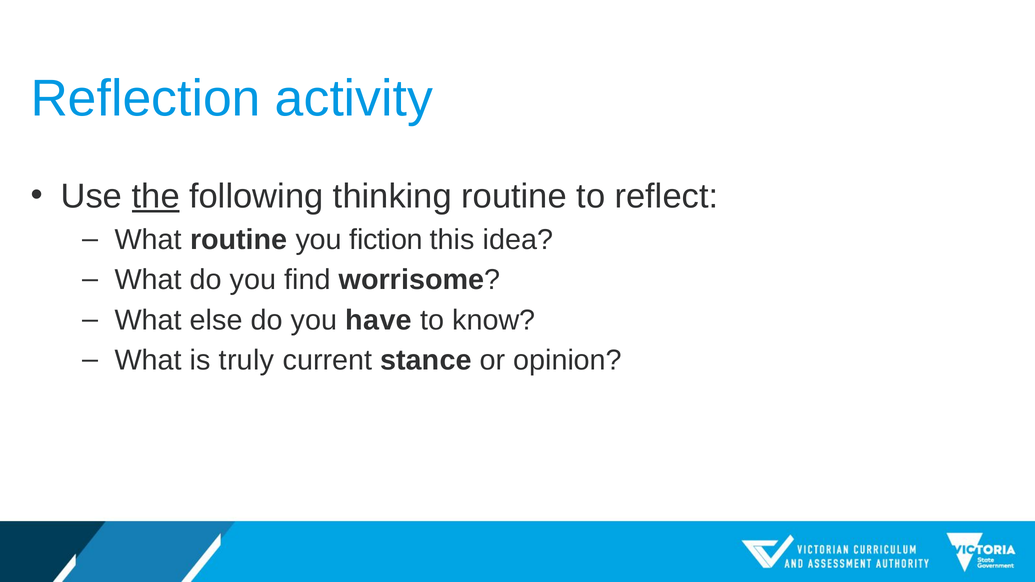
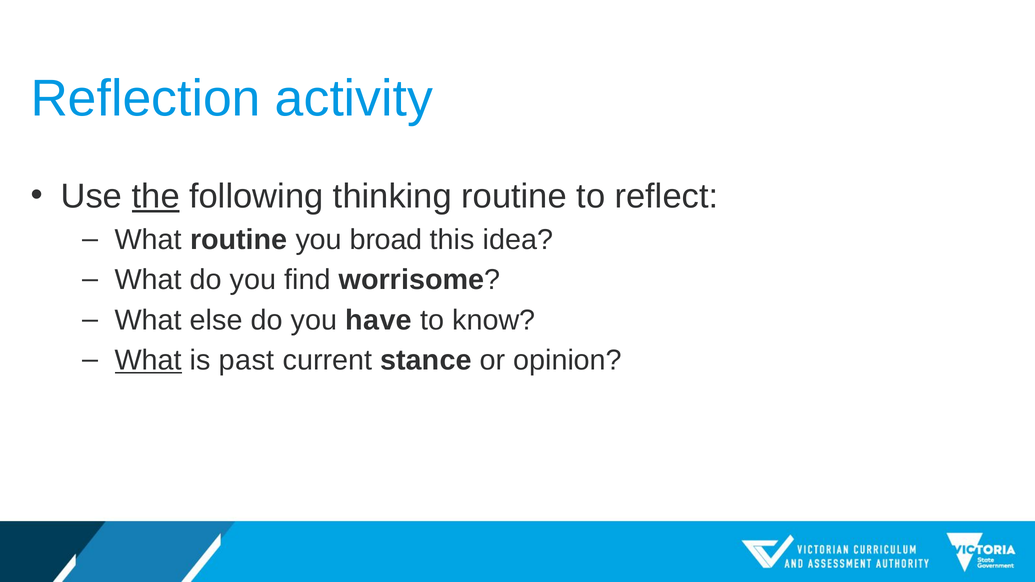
fiction: fiction -> broad (386, 240)
What underline: none -> present (148, 361)
truly: truly -> past (247, 361)
